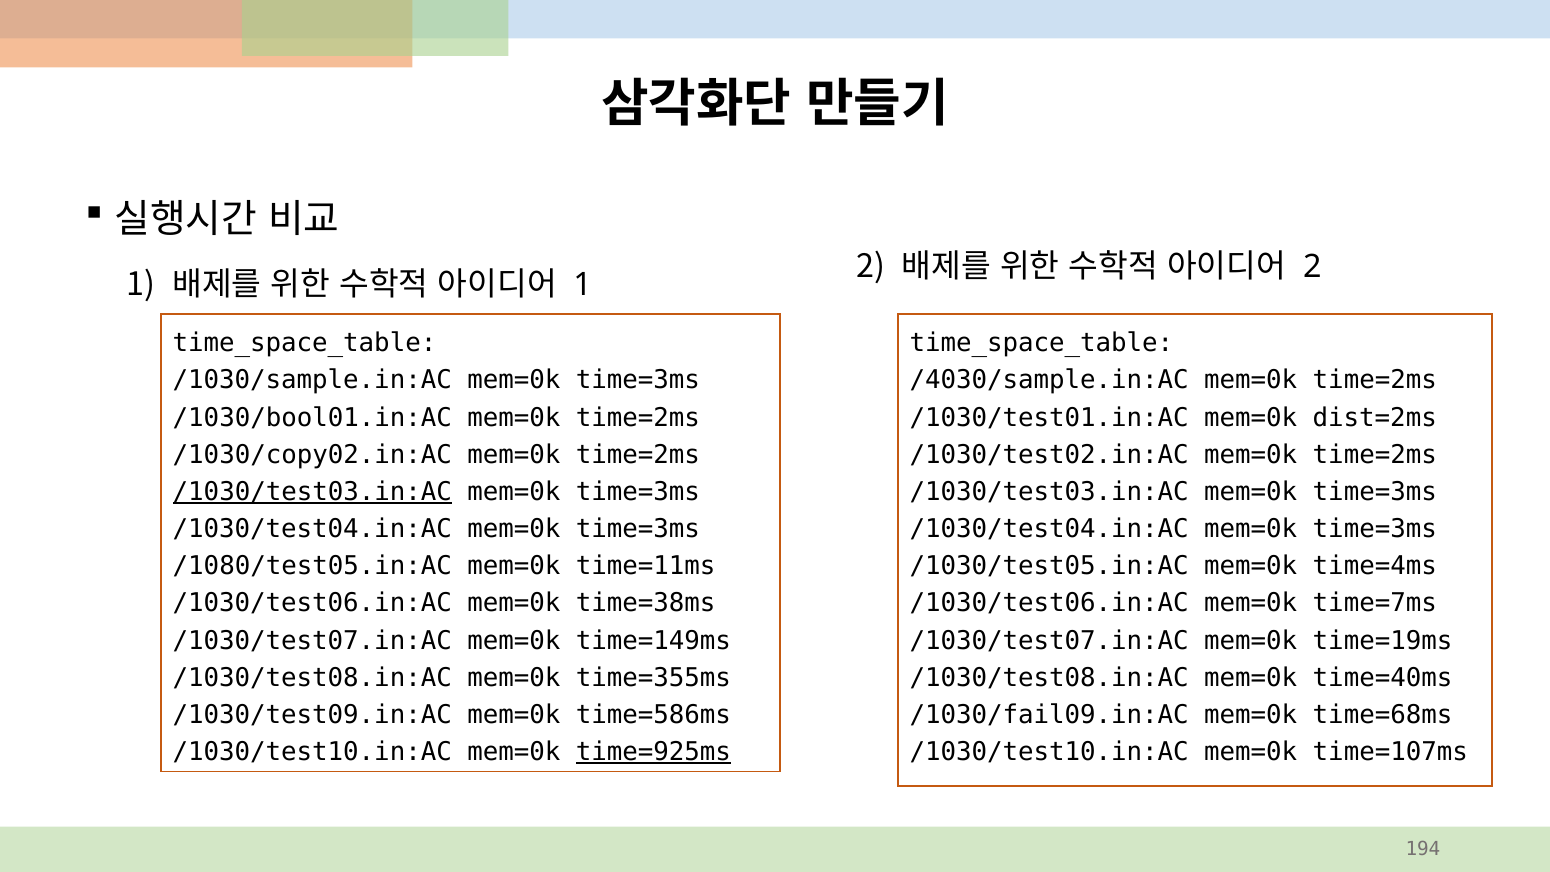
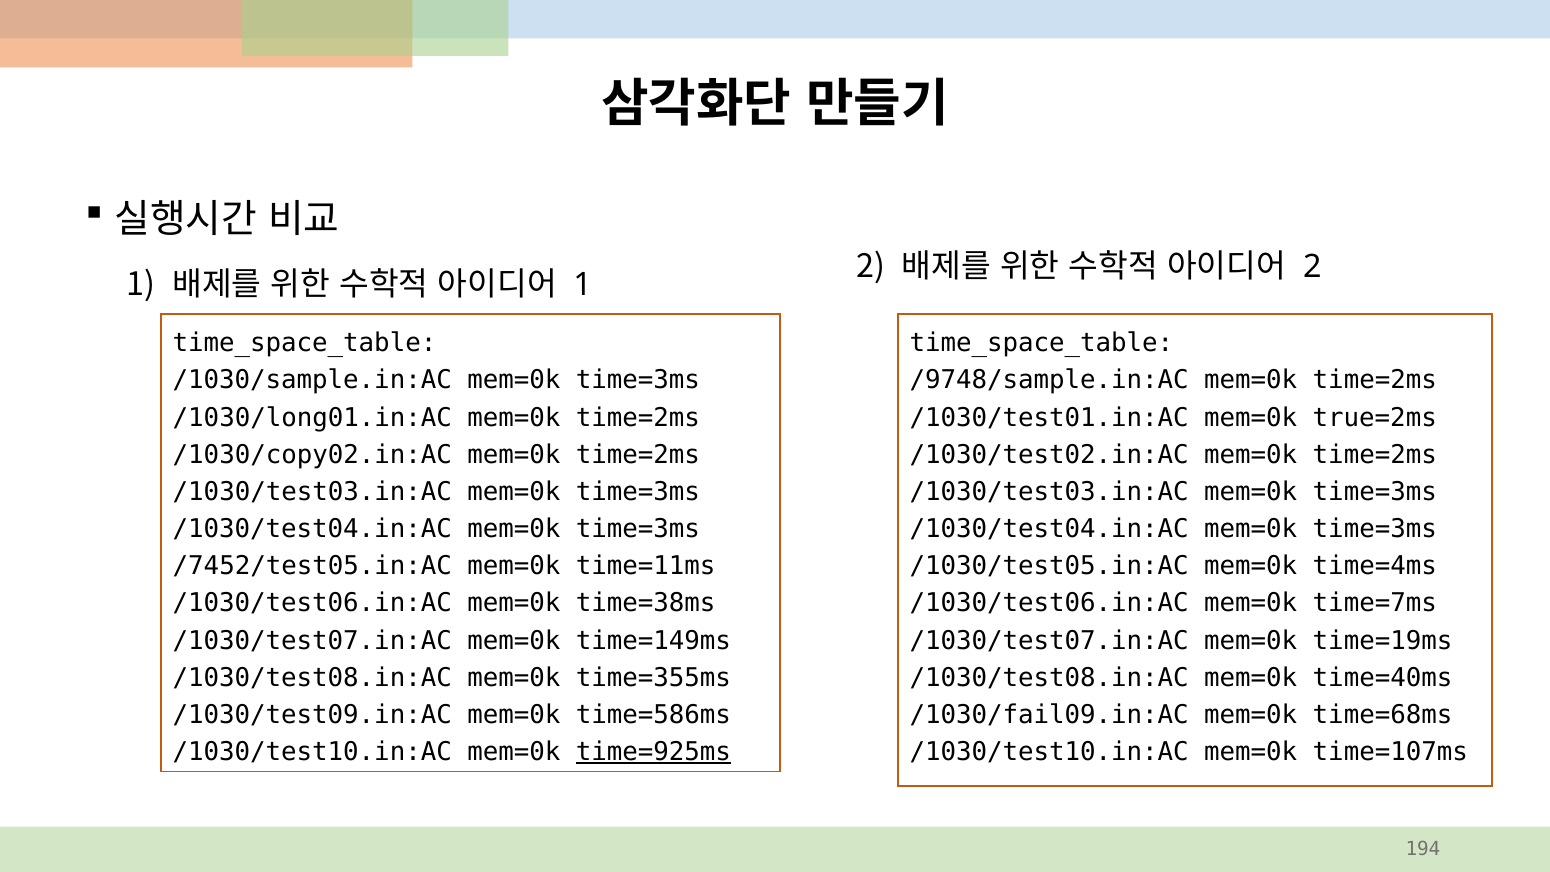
/4030/sample.in:AC: /4030/sample.in:AC -> /9748/sample.in:AC (1049, 380)
/1030/bool01.in:AC: /1030/bool01.in:AC -> /1030/long01.in:AC (312, 417)
dist=2ms: dist=2ms -> true=2ms (1375, 418)
/1030/test03.in:AC underline: present -> none (312, 492)
/1080/test05.in:AC: /1080/test05.in:AC -> /7452/test05.in:AC (312, 566)
